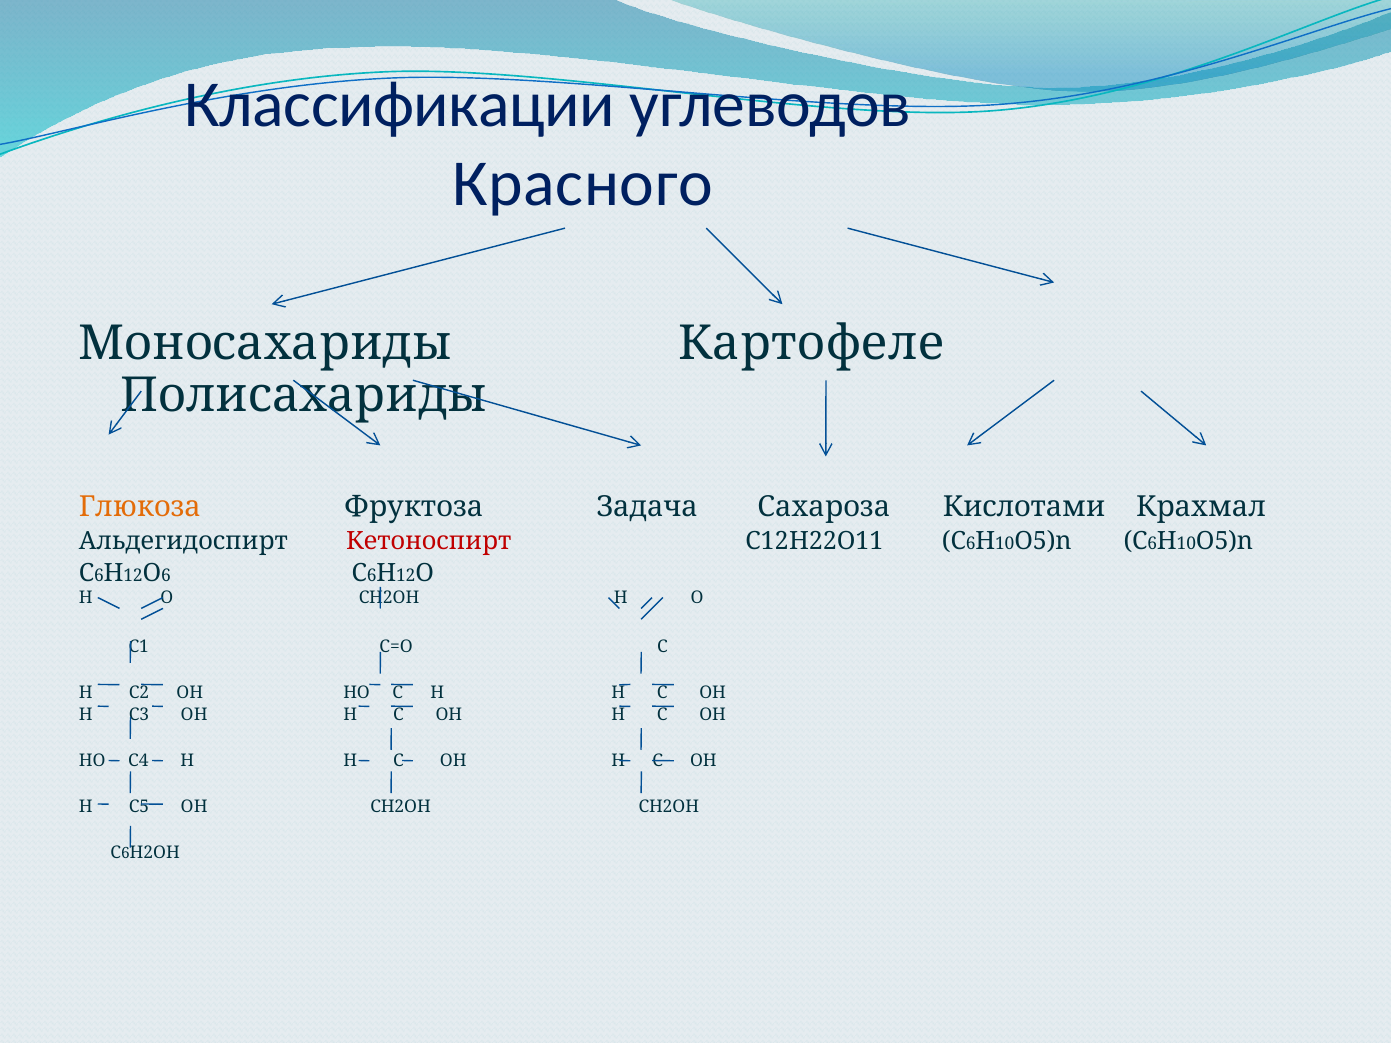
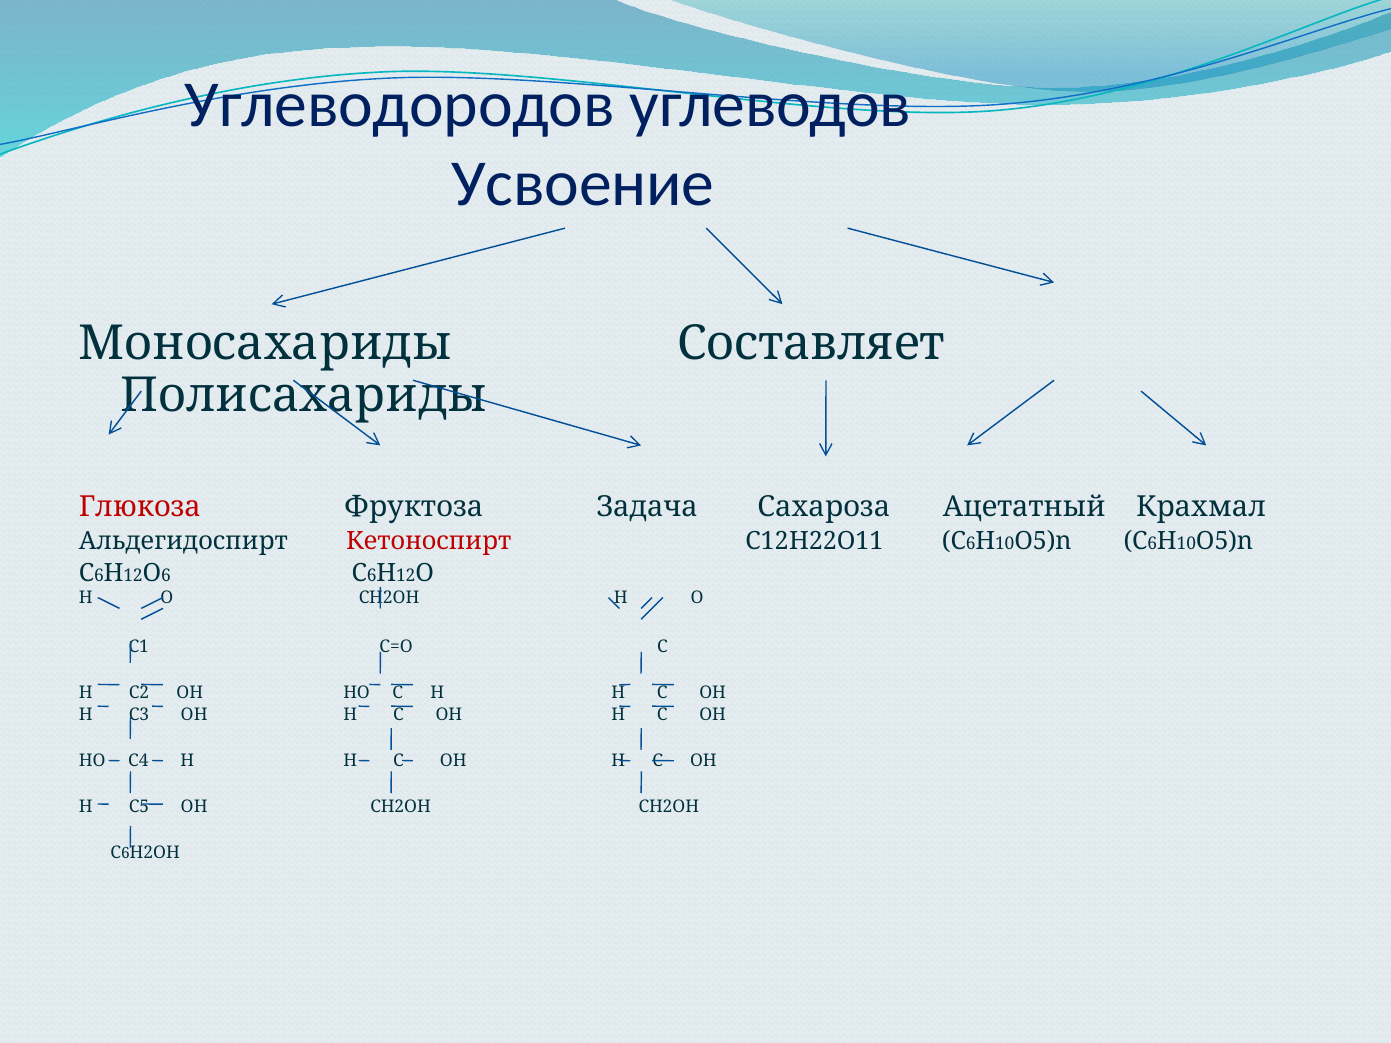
Классификации: Классификации -> Углеводородов (400, 105)
Красного: Красного -> Усвоение (583, 184)
Картофеле: Картофеле -> Составляет (811, 343)
Глюкоза colour: orange -> red (140, 507)
Кислотами: Кислотами -> Ацетатный (1024, 507)
